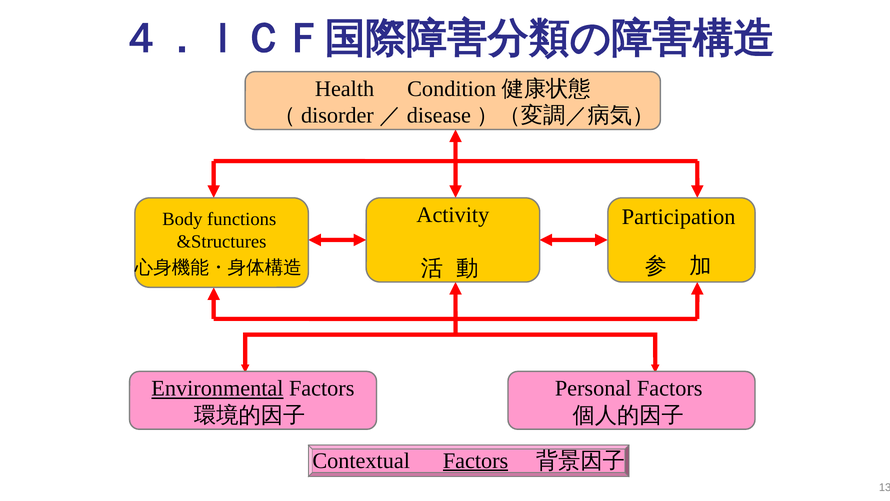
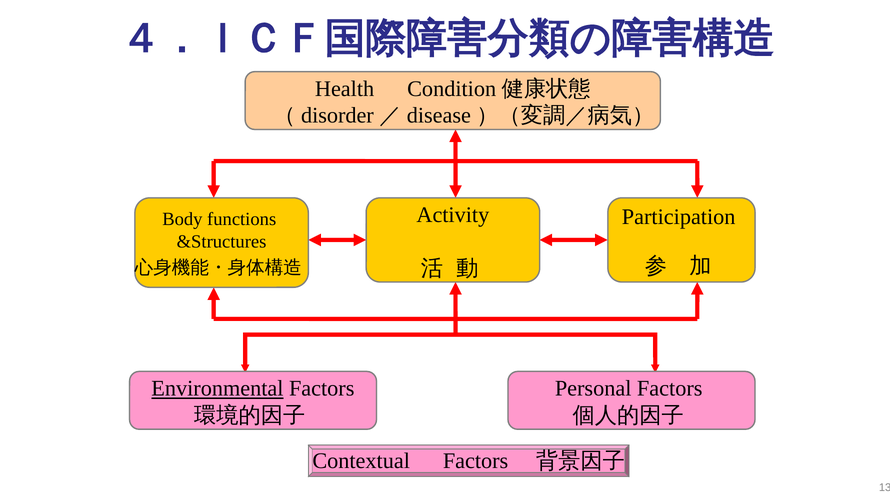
Factors underline: present -> none (476, 460)
